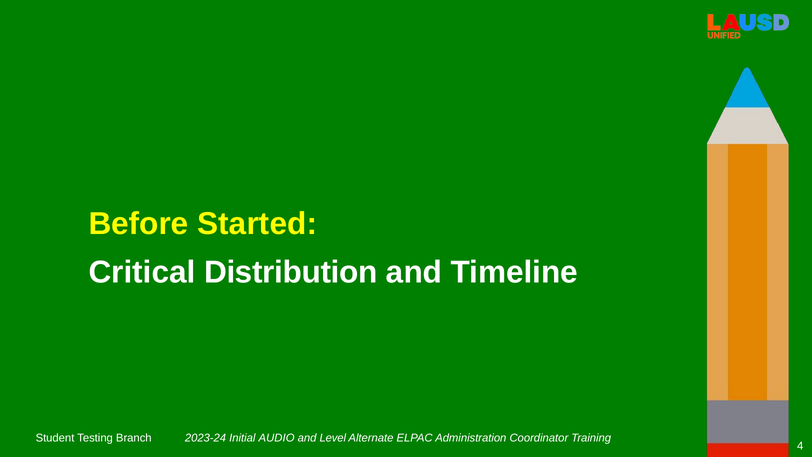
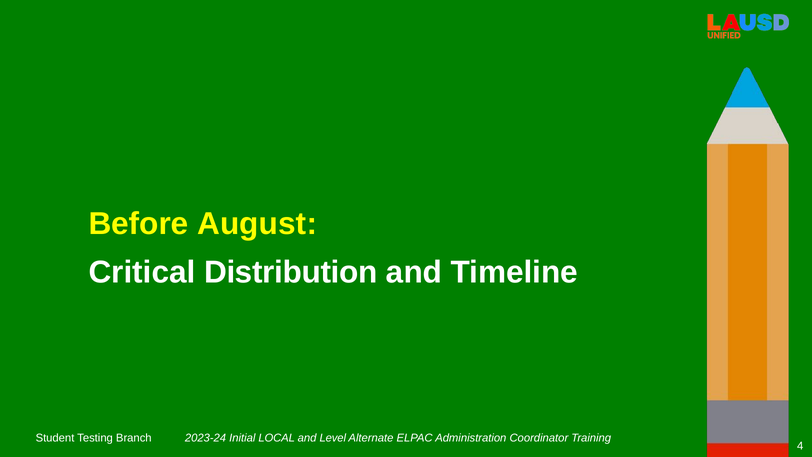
Started: Started -> August (257, 224)
AUDIO: AUDIO -> LOCAL (277, 438)
